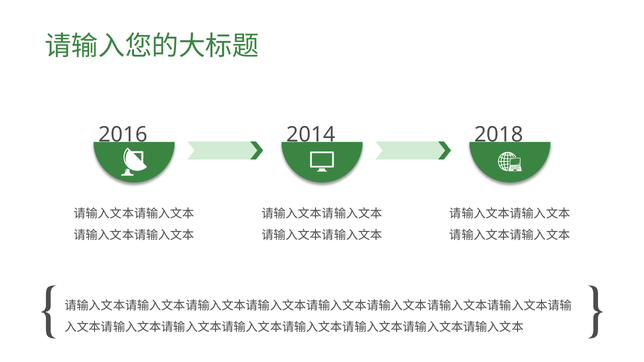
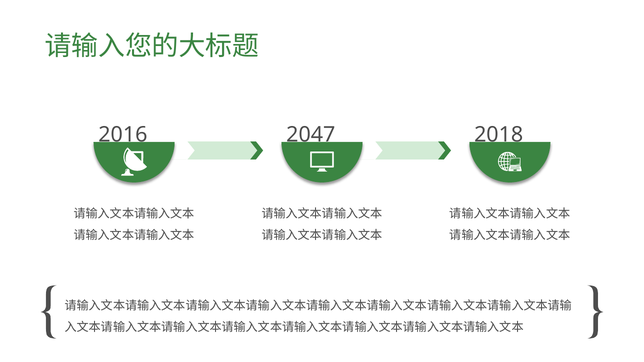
2014: 2014 -> 2047 (311, 135)
